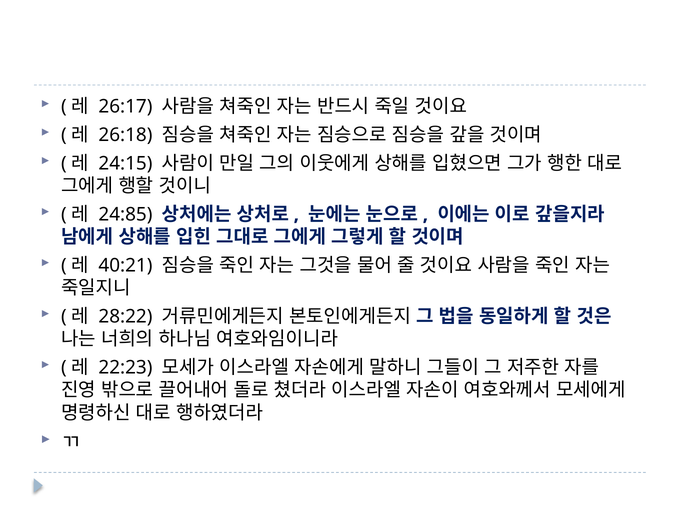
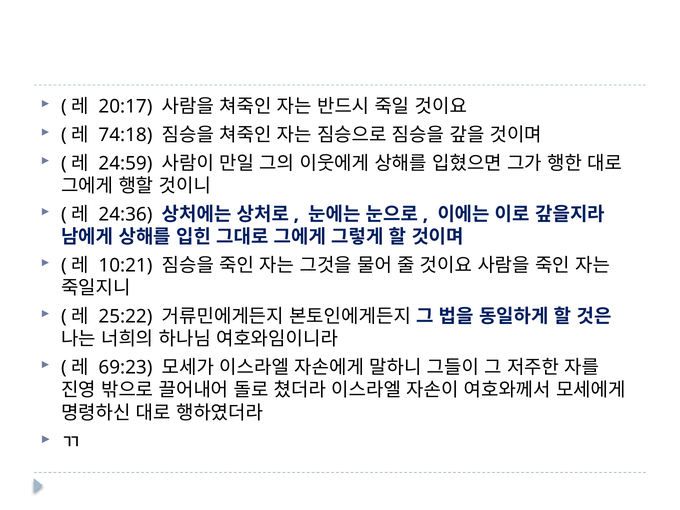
26:17: 26:17 -> 20:17 (125, 107)
26:18: 26:18 -> 74:18 (125, 135)
24:15: 24:15 -> 24:59 (125, 163)
24:85: 24:85 -> 24:36 (125, 214)
40:21: 40:21 -> 10:21 (125, 265)
28:22: 28:22 -> 25:22 (125, 316)
22:23: 22:23 -> 69:23 (125, 367)
